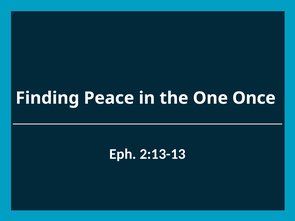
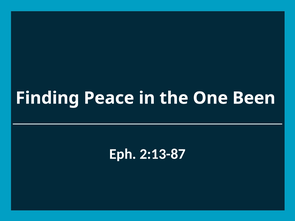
Once: Once -> Been (254, 98)
2:13-13: 2:13-13 -> 2:13-87 (163, 154)
